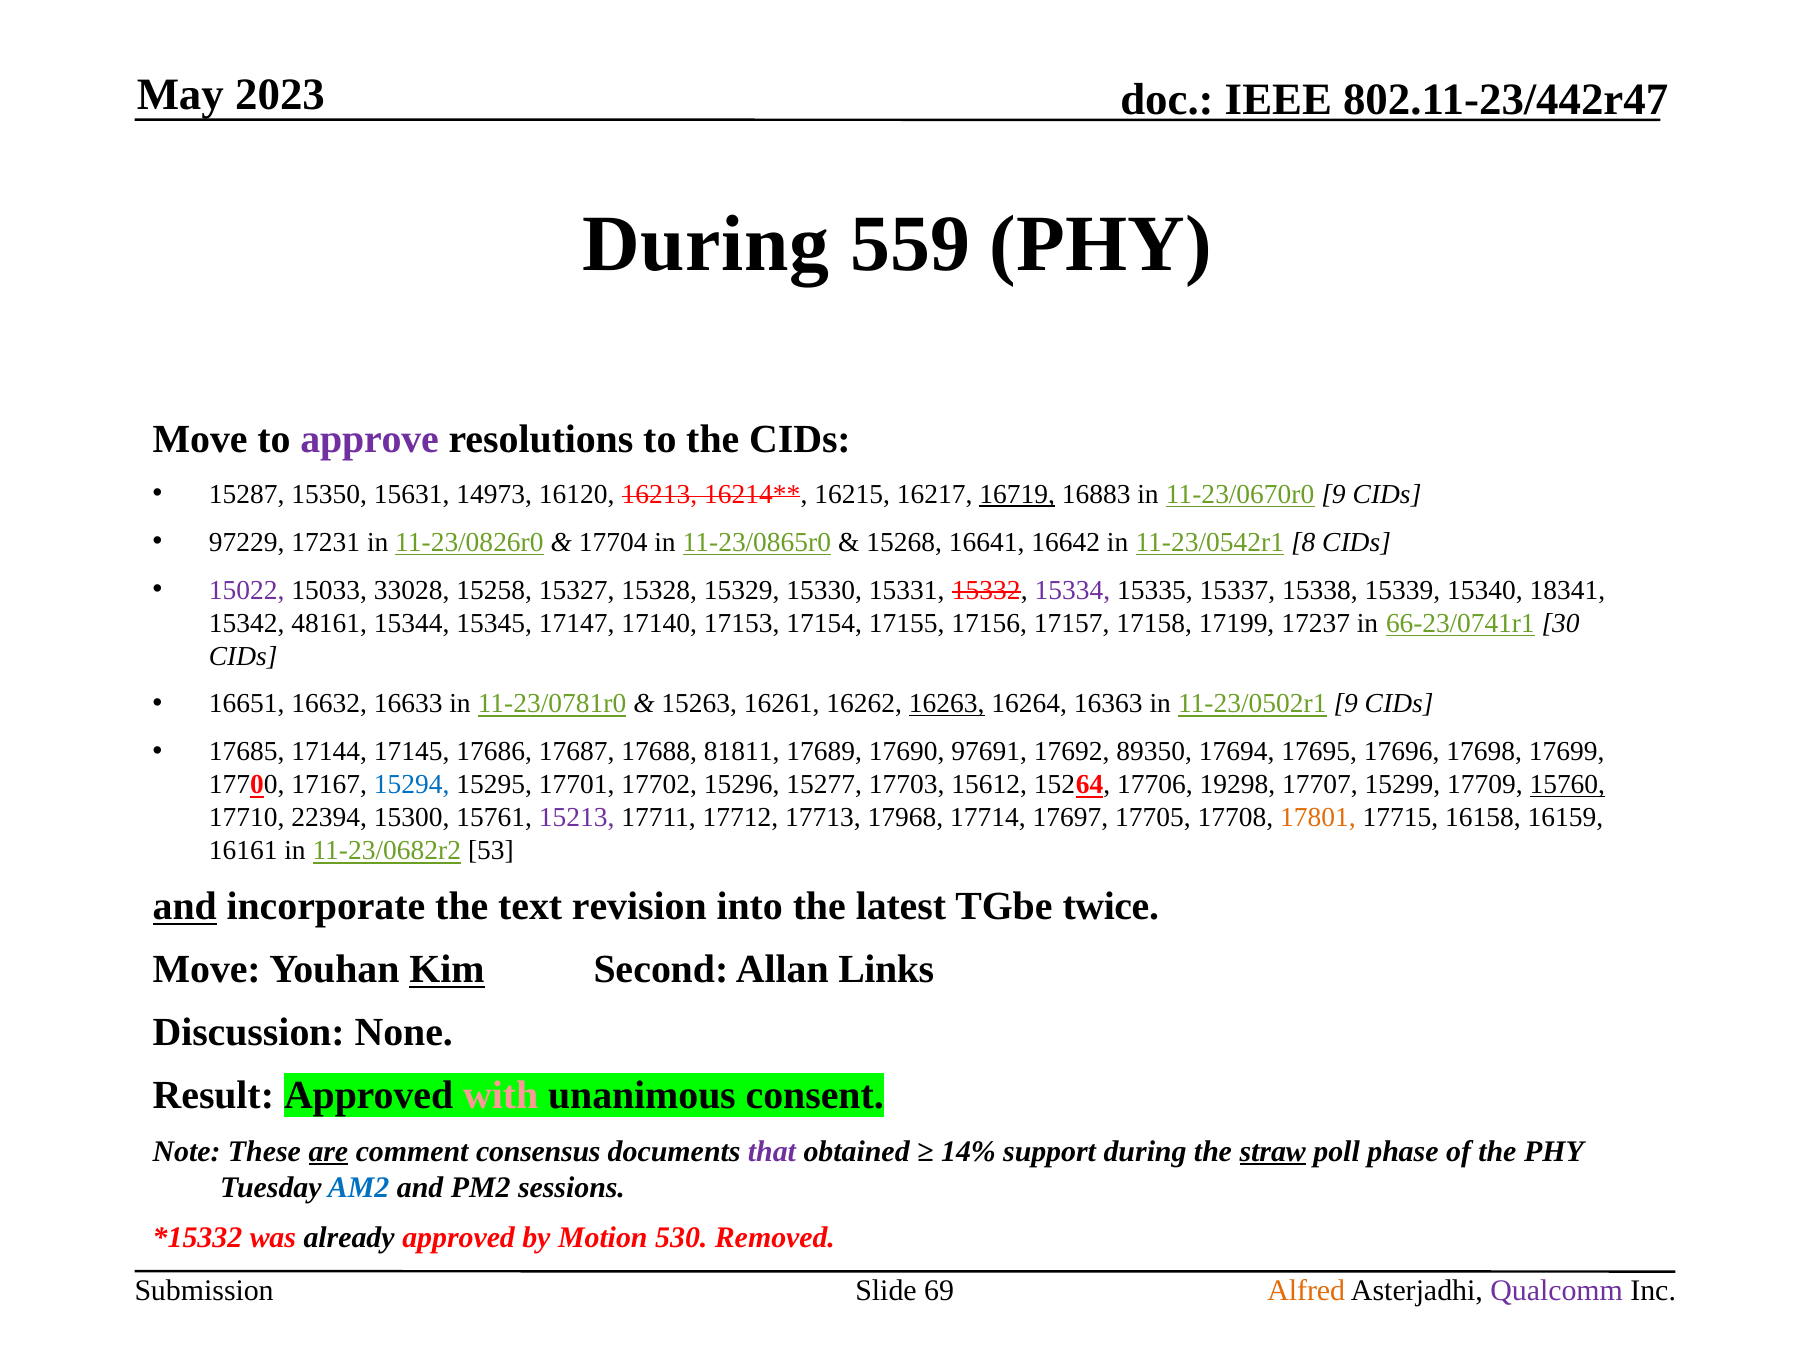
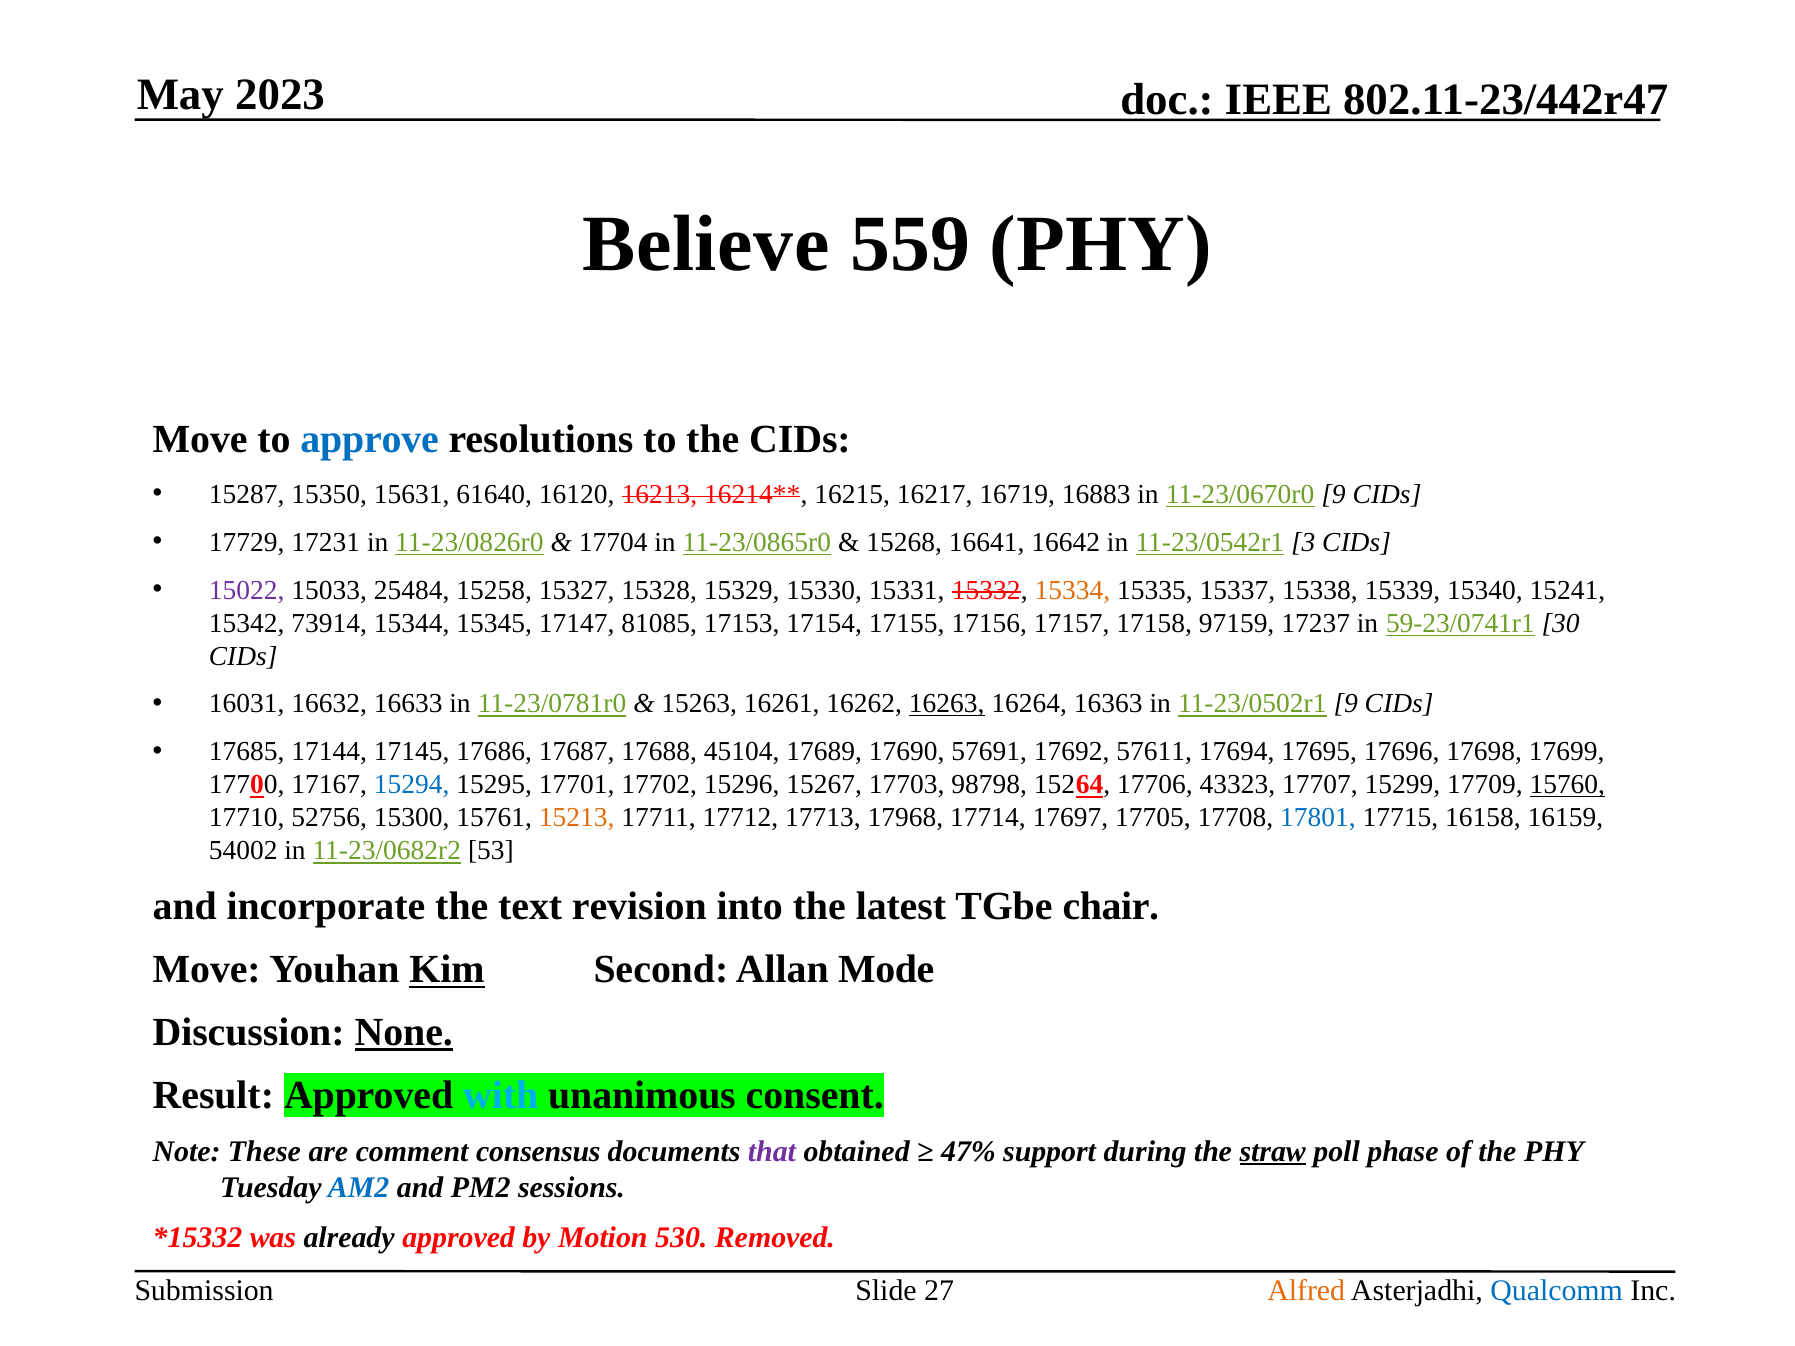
During: During -> Believe (706, 245)
approve colour: purple -> blue (370, 440)
14973: 14973 -> 61640 (494, 494)
16719 underline: present -> none (1017, 494)
97229: 97229 -> 17729 (247, 542)
8: 8 -> 3 (1303, 542)
33028: 33028 -> 25484 (412, 590)
15334 colour: purple -> orange (1072, 590)
18341: 18341 -> 15241 (1567, 590)
48161: 48161 -> 73914 (329, 623)
17140: 17140 -> 81085 (659, 623)
17199: 17199 -> 97159 (1237, 623)
66-23/0741r1: 66-23/0741r1 -> 59-23/0741r1 (1460, 623)
16651: 16651 -> 16031 (247, 704)
81811: 81811 -> 45104 (742, 752)
97691: 97691 -> 57691 (989, 752)
89350: 89350 -> 57611 (1154, 752)
15277: 15277 -> 15267 (824, 785)
15612: 15612 -> 98798 (989, 785)
19298: 19298 -> 43323 (1237, 785)
22394: 22394 -> 52756 (329, 818)
15213 colour: purple -> orange (577, 818)
17801 colour: orange -> blue (1318, 818)
16161: 16161 -> 54002 (243, 851)
and underline: present -> none (185, 907)
twice: twice -> chair (1111, 907)
Links: Links -> Mode (886, 970)
None underline: none -> present (404, 1033)
with colour: pink -> light blue (501, 1095)
are underline: present -> none (328, 1152)
14%: 14% -> 47% (968, 1152)
69: 69 -> 27 (939, 1291)
Qualcomm colour: purple -> blue (1557, 1291)
